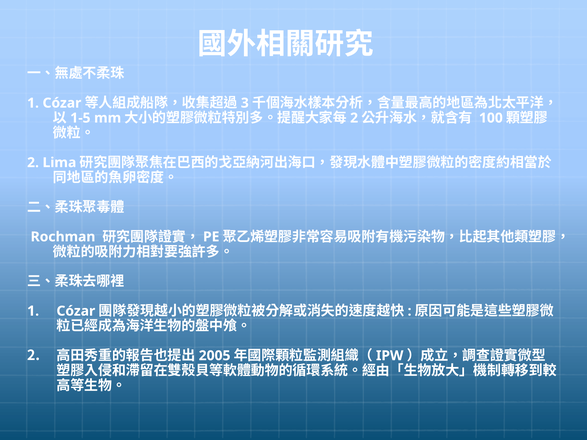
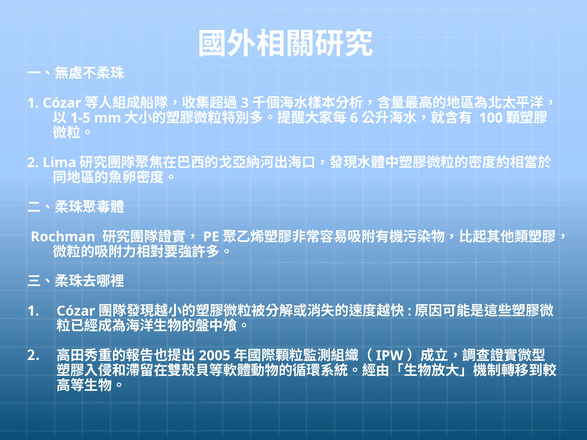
2: 2 -> 6 (354, 118)
